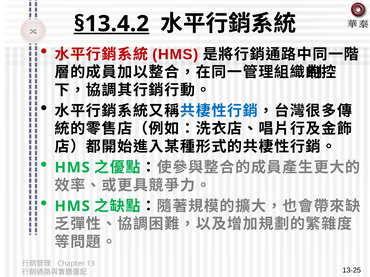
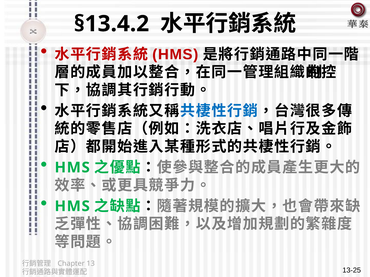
§13.4.2 underline: present -> none (111, 24)
